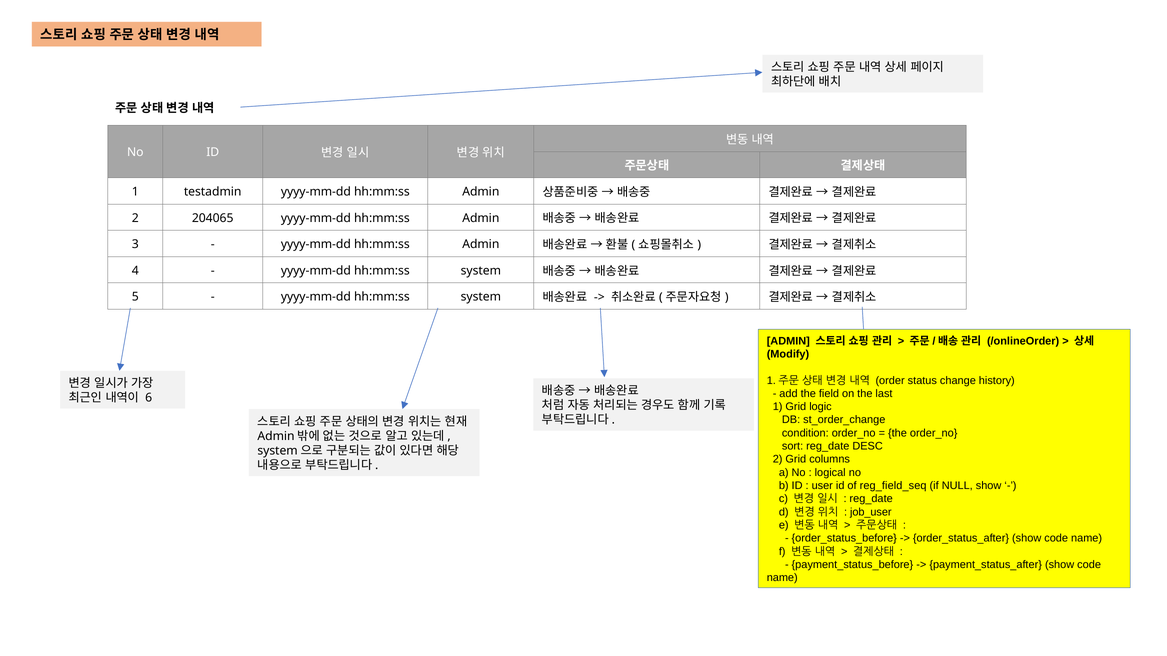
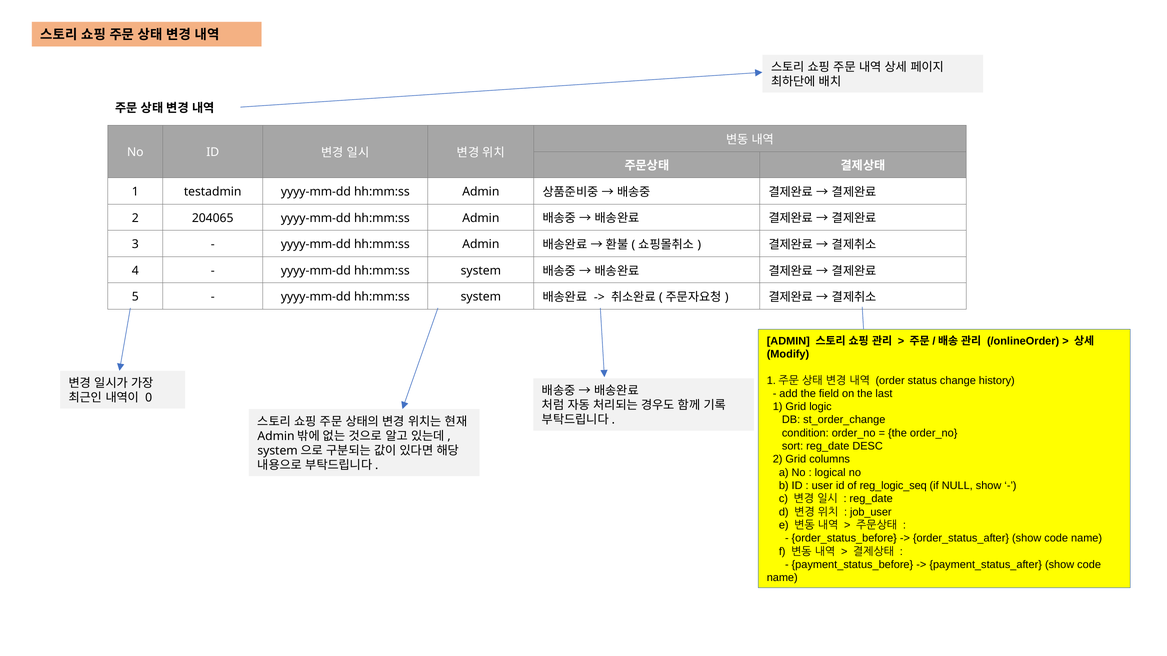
6: 6 -> 0 (149, 398)
reg_field_seq: reg_field_seq -> reg_logic_seq (893, 486)
